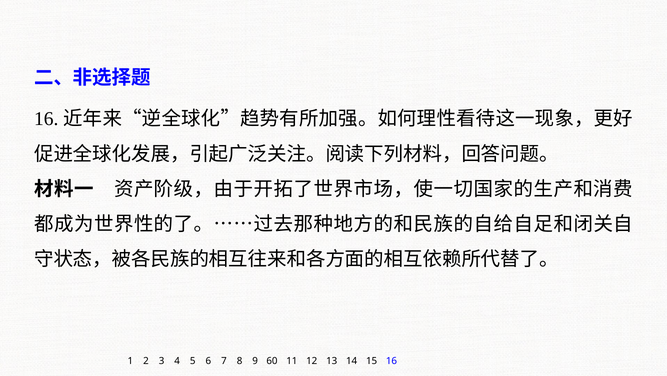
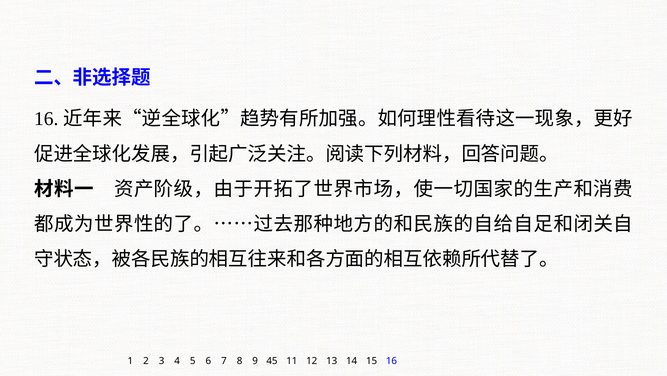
60: 60 -> 45 (272, 361)
